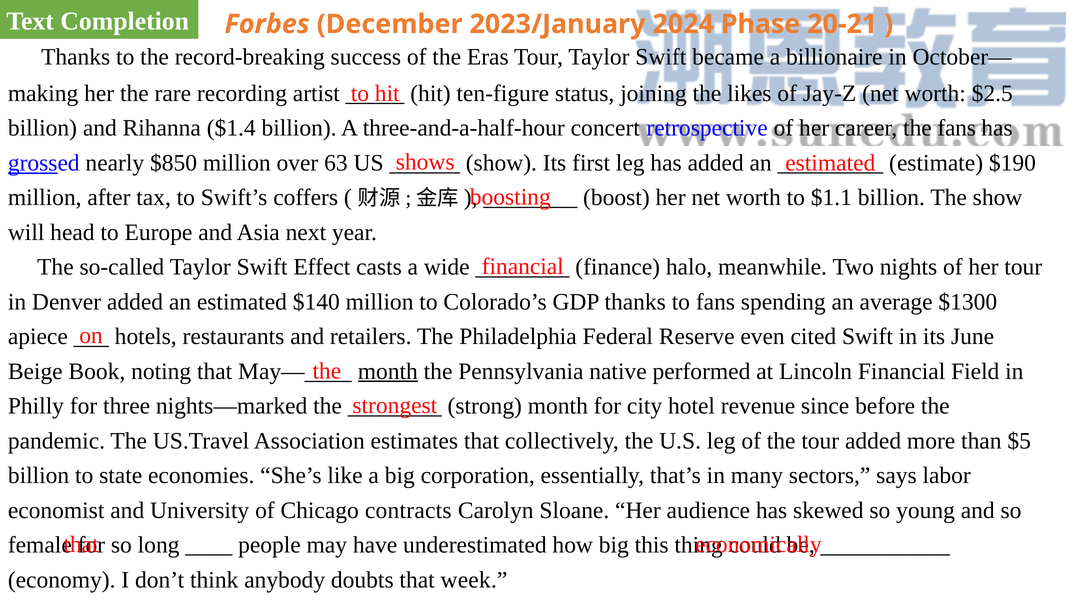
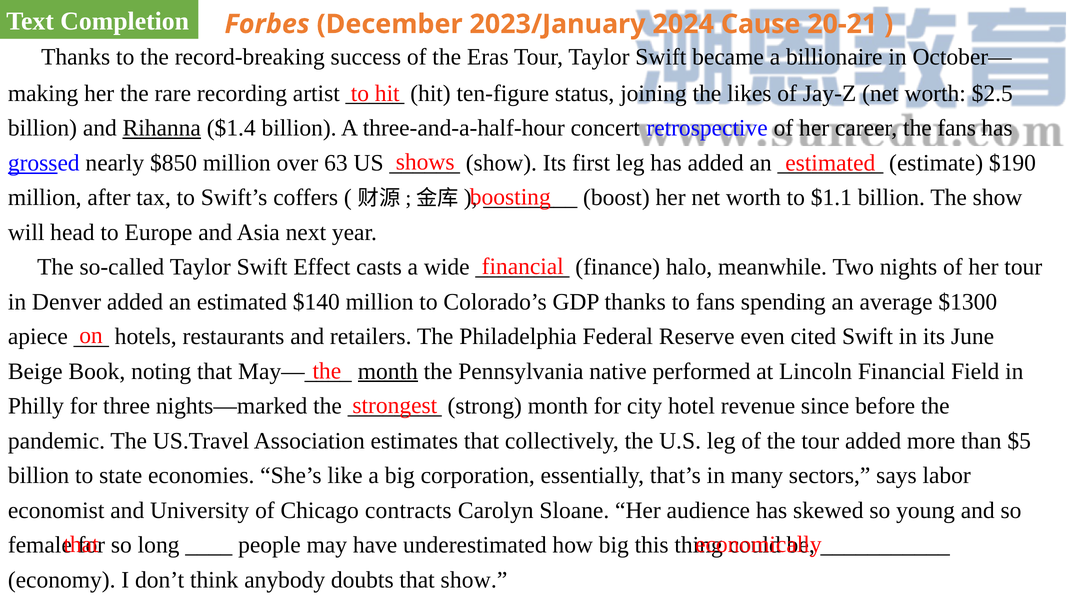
Phase: Phase -> Cause (761, 24)
Rihanna underline: none -> present (162, 128)
that week: week -> show (474, 579)
